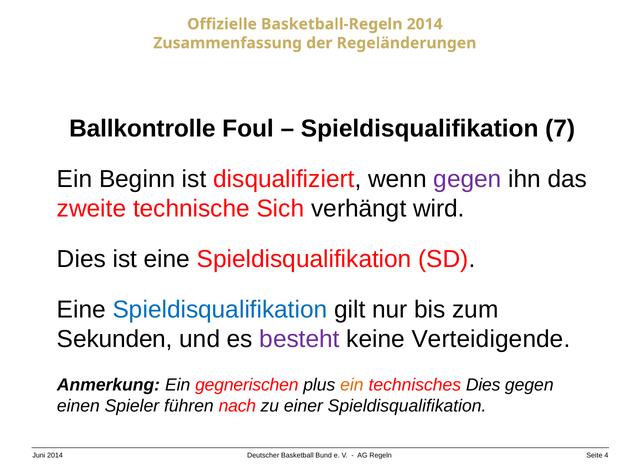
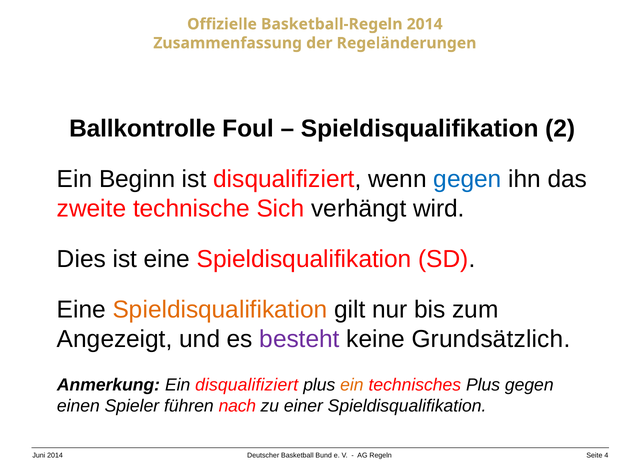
7: 7 -> 2 (560, 129)
gegen colour: purple -> blue (467, 179)
Spieldisqualifikation colour: blue -> orange (220, 309)
Sekunden: Sekunden -> Angezeigt (115, 339)
Verteidigende: Verteidigende -> Grundsätzlich (491, 339)
Ein gegnerischen: gegnerischen -> disqualifiziert (247, 384)
technisches Dies: Dies -> Plus (483, 384)
